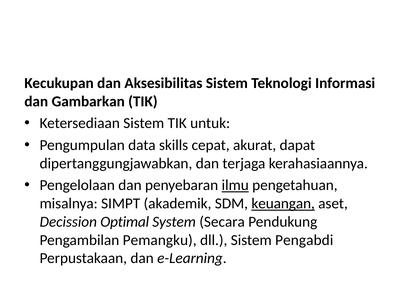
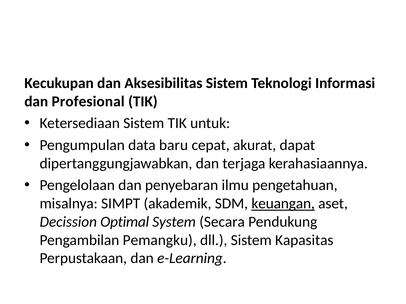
Gambarkan: Gambarkan -> Profesional (88, 102)
skills: skills -> baru (174, 145)
ilmu underline: present -> none (235, 186)
Pengabdi: Pengabdi -> Kapasitas (304, 240)
